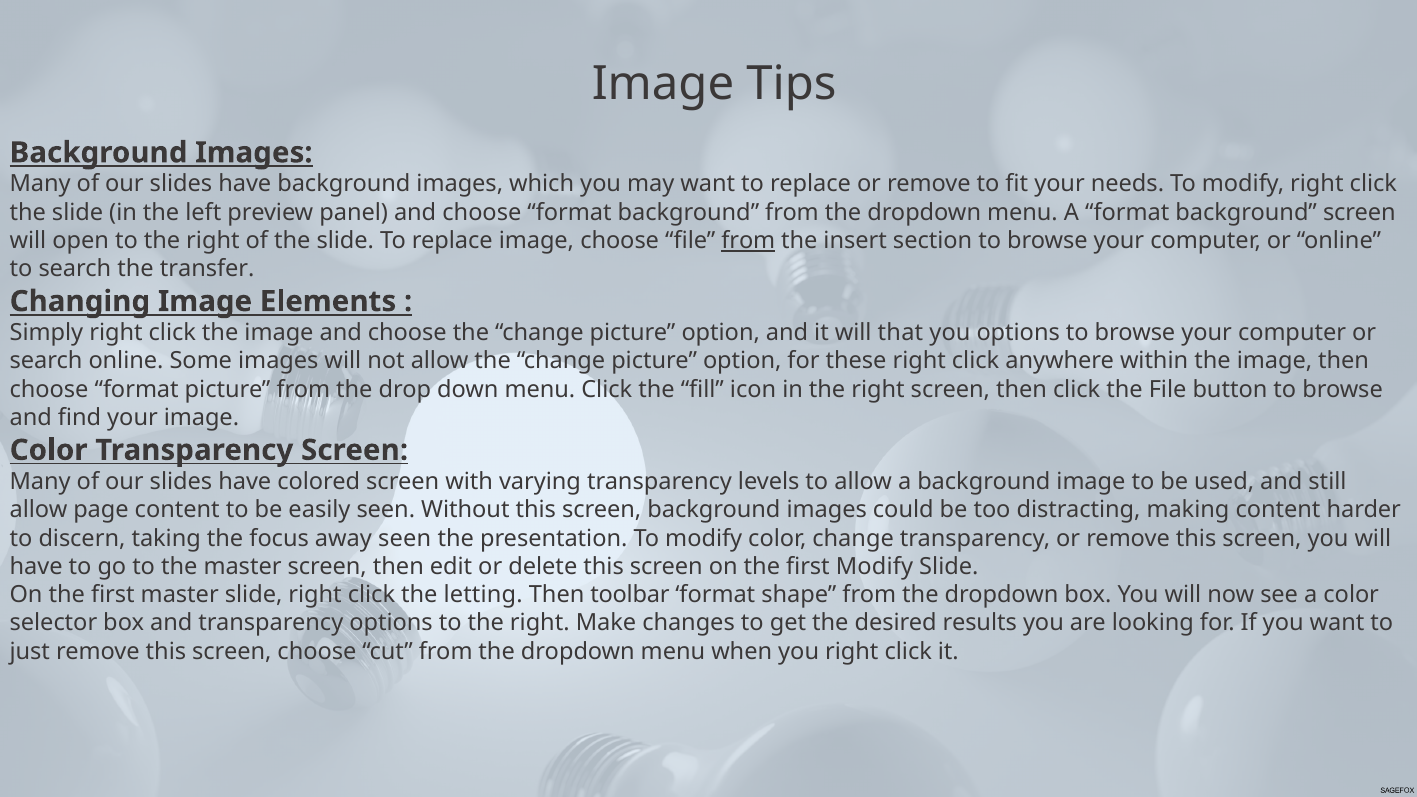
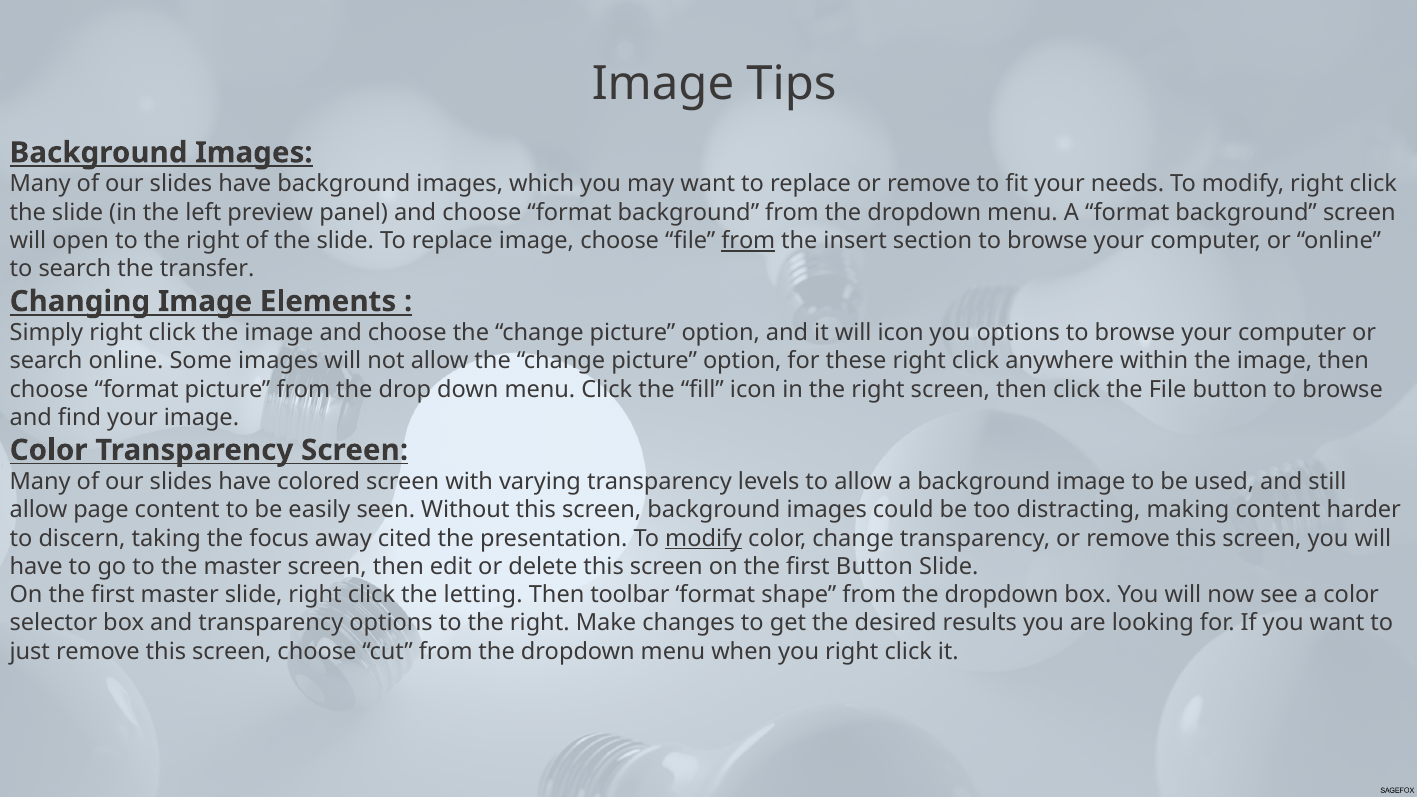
will that: that -> icon (901, 333)
away seen: seen -> cited (405, 538)
modify underline: none -> present (704, 538)
first Modify: Modify -> Button (874, 567)
